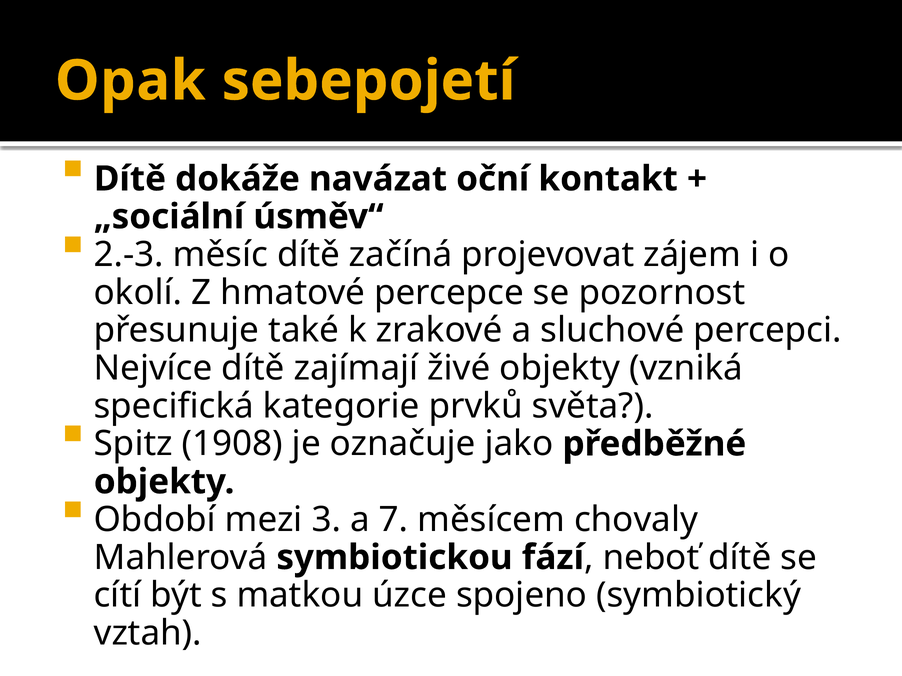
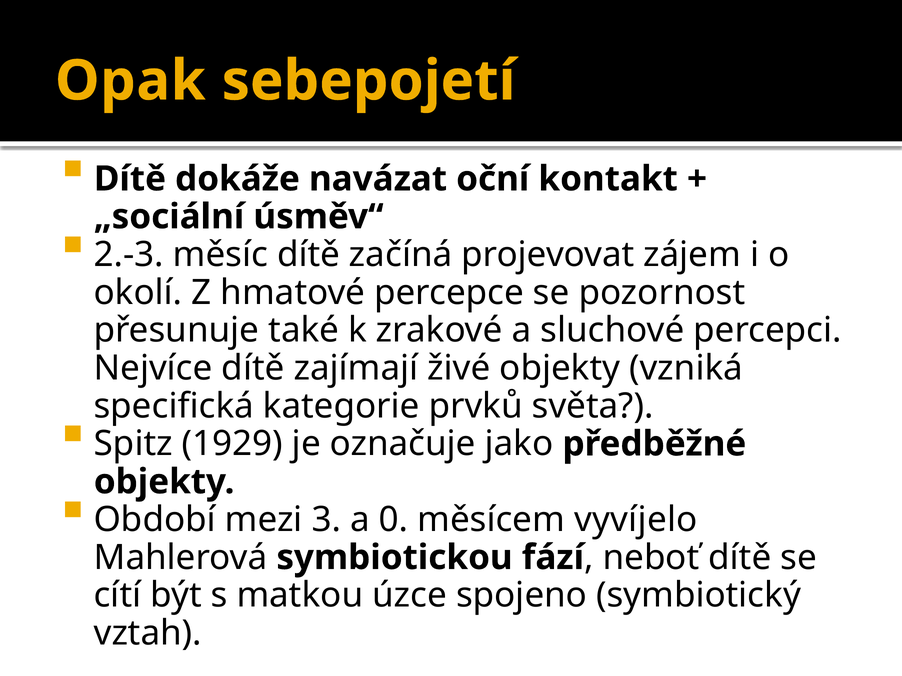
1908: 1908 -> 1929 (232, 444)
7: 7 -> 0 (394, 520)
chovaly: chovaly -> vyvíjelo (636, 520)
